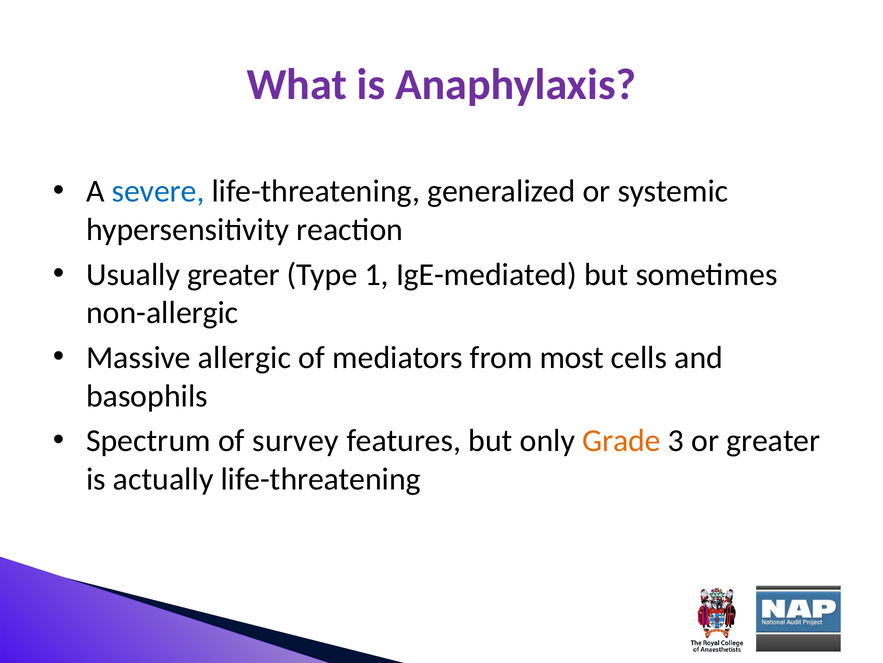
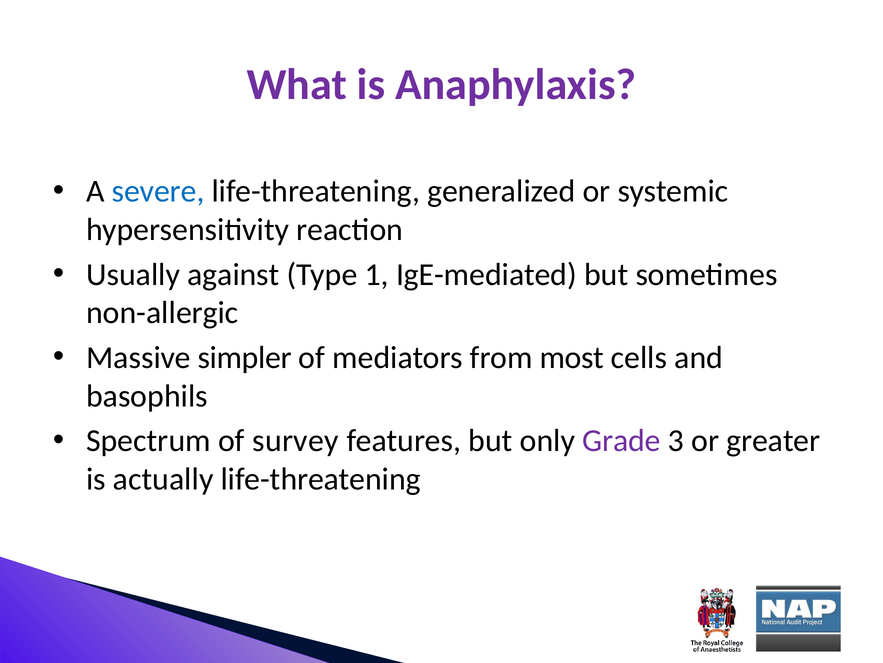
Usually greater: greater -> against (233, 274)
allergic: allergic -> simpler (245, 357)
Grade colour: orange -> purple (622, 440)
